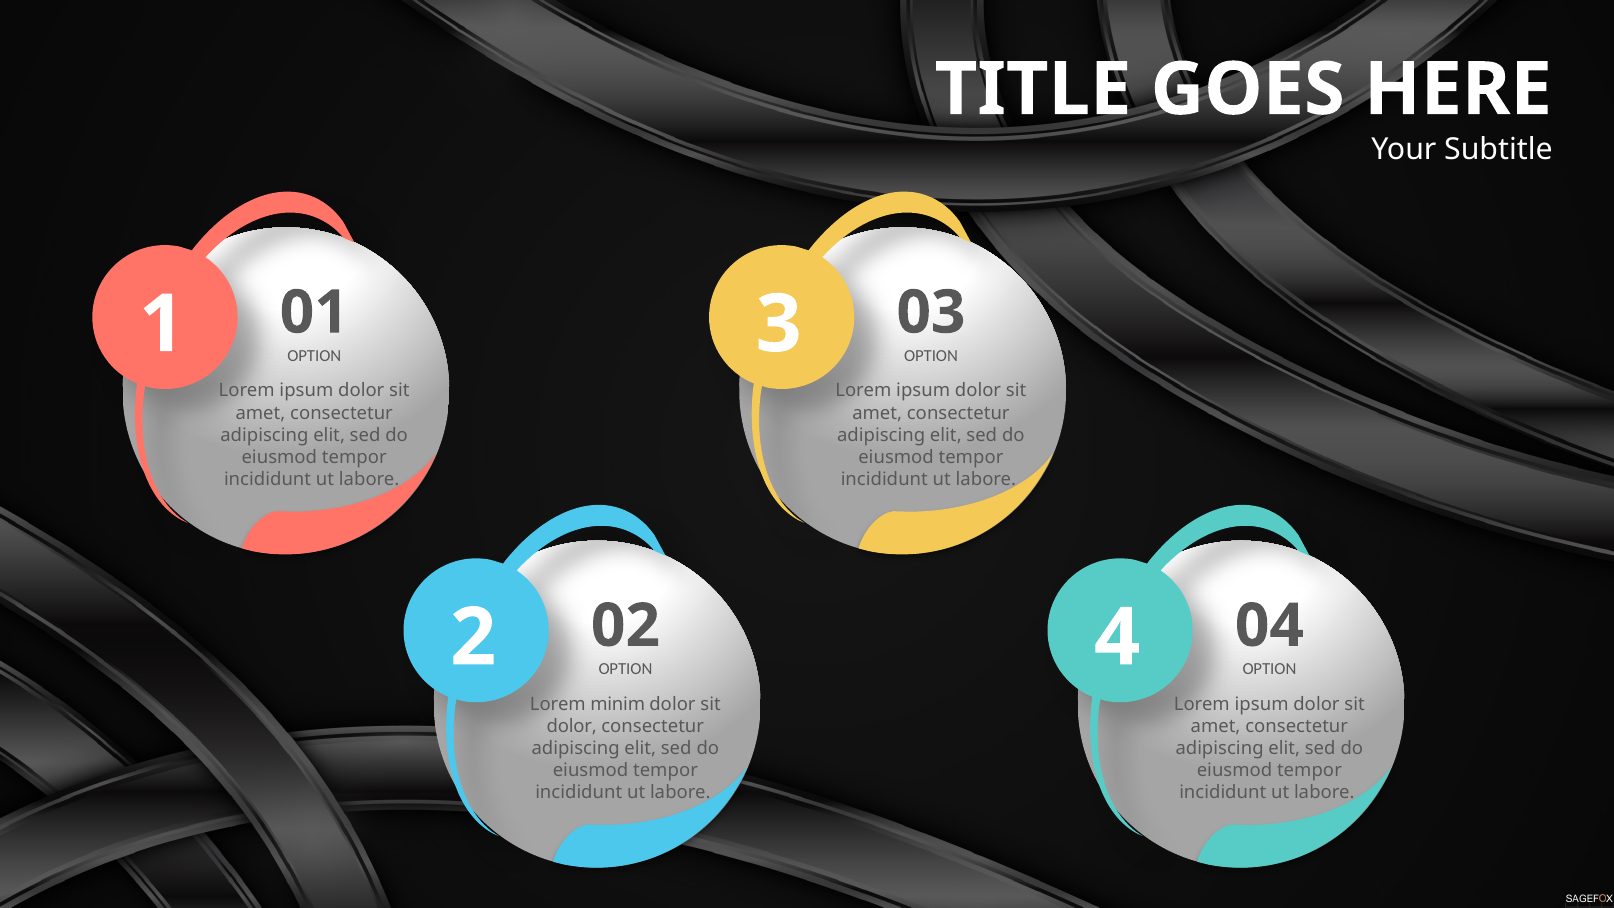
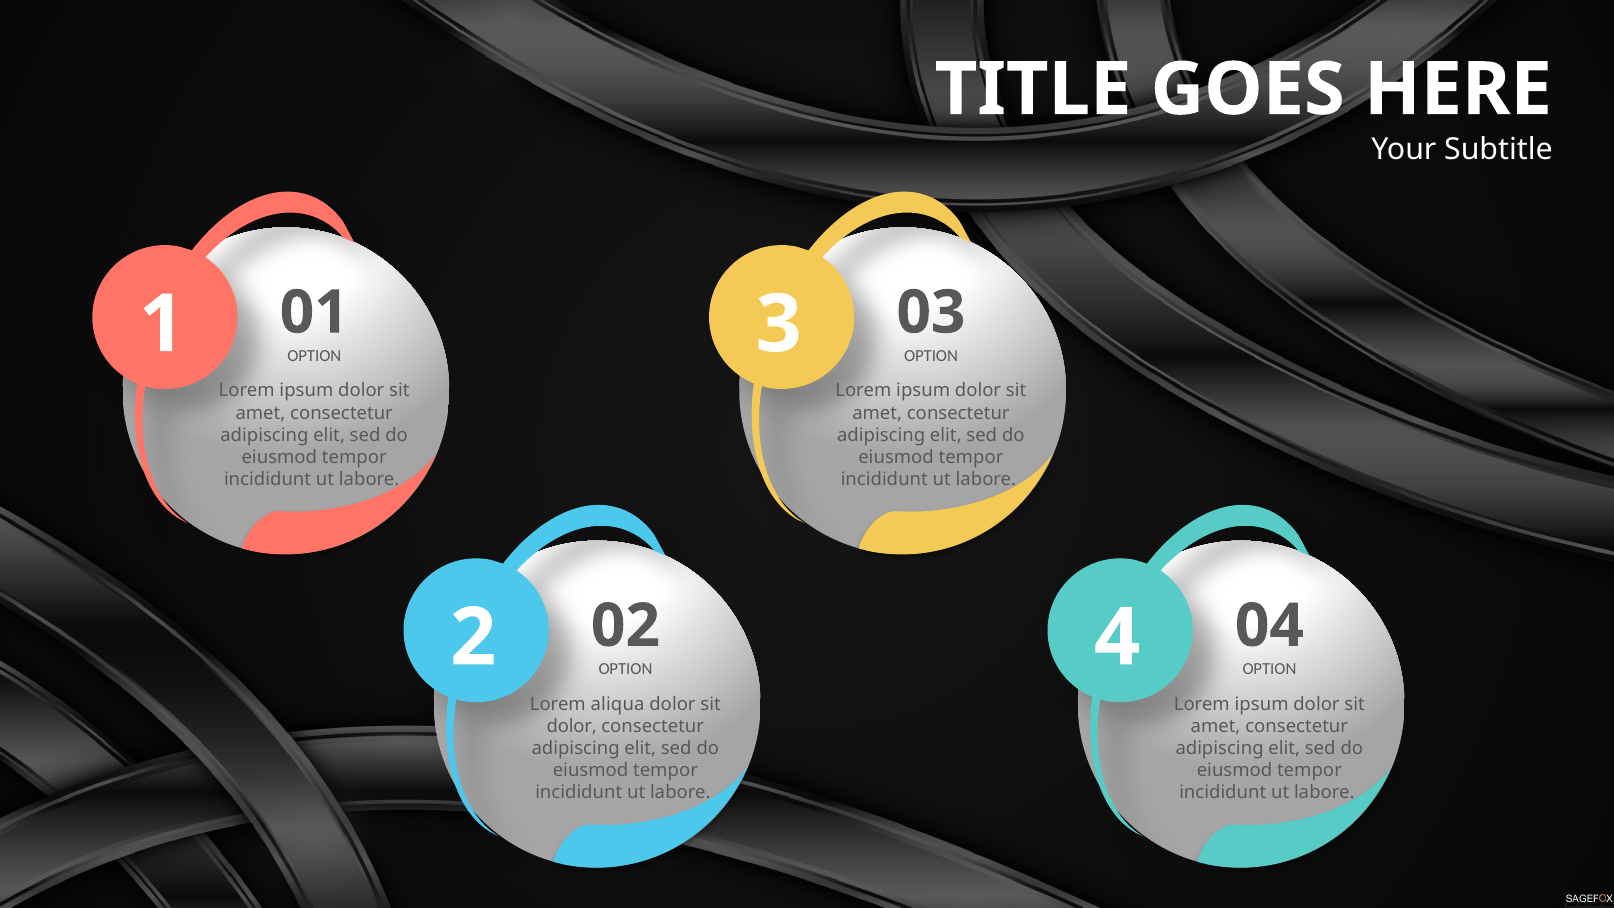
minim: minim -> aliqua (618, 704)
